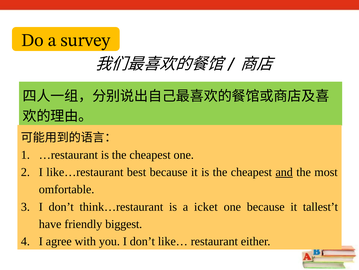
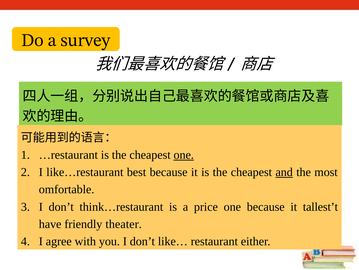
one underline: none -> present (184, 155)
icket: icket -> price (206, 206)
biggest: biggest -> theater (124, 223)
